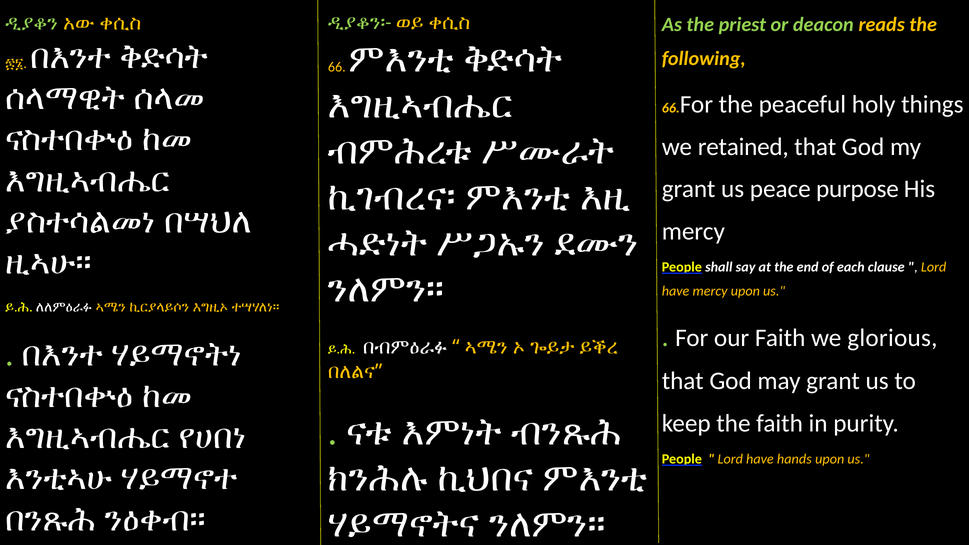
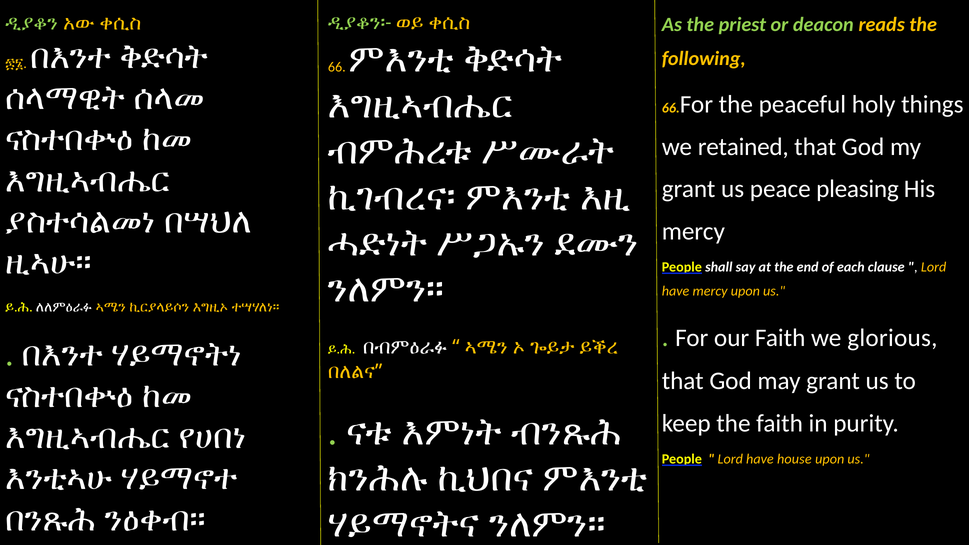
purpose: purpose -> pleasing (857, 189)
hands: hands -> house (794, 459)
